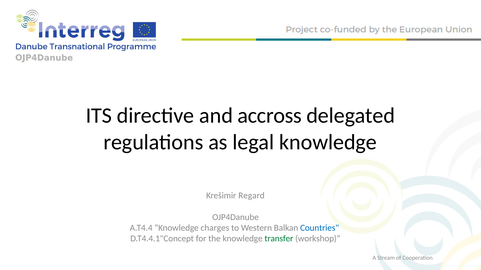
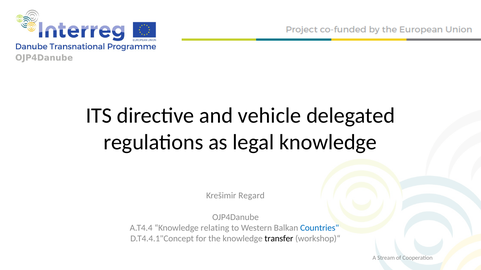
accross: accross -> vehicle (270, 116)
charges: charges -> relating (215, 228)
transfer colour: green -> black (279, 239)
